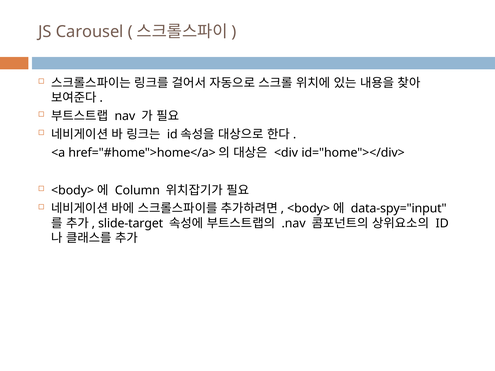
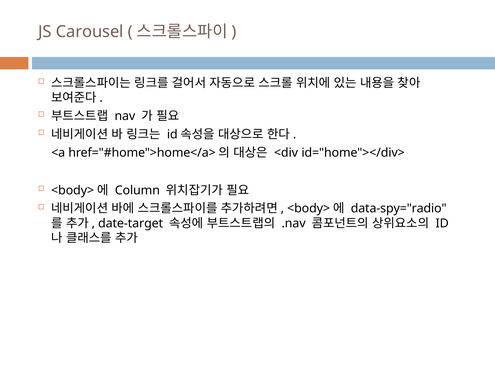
data-spy="input: data-spy="input -> data-spy="radio (399, 209)
slide-target: slide-target -> date-target (131, 223)
